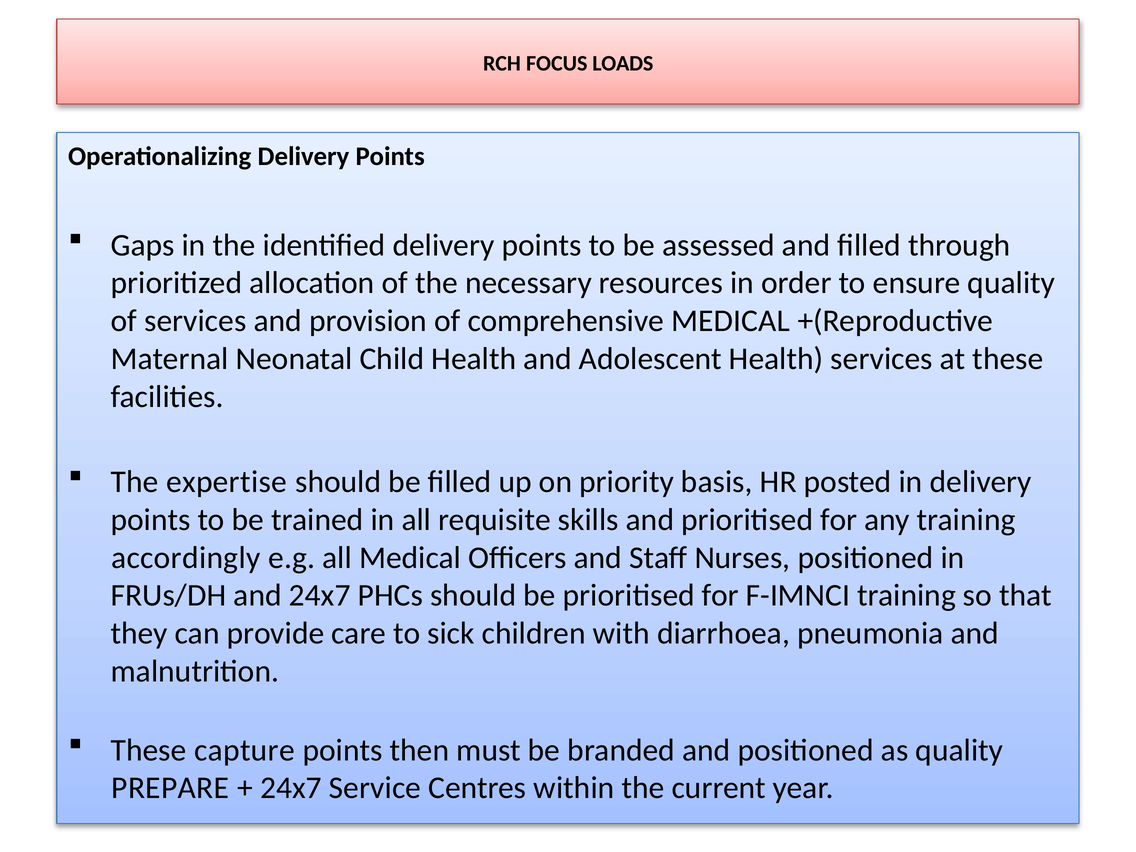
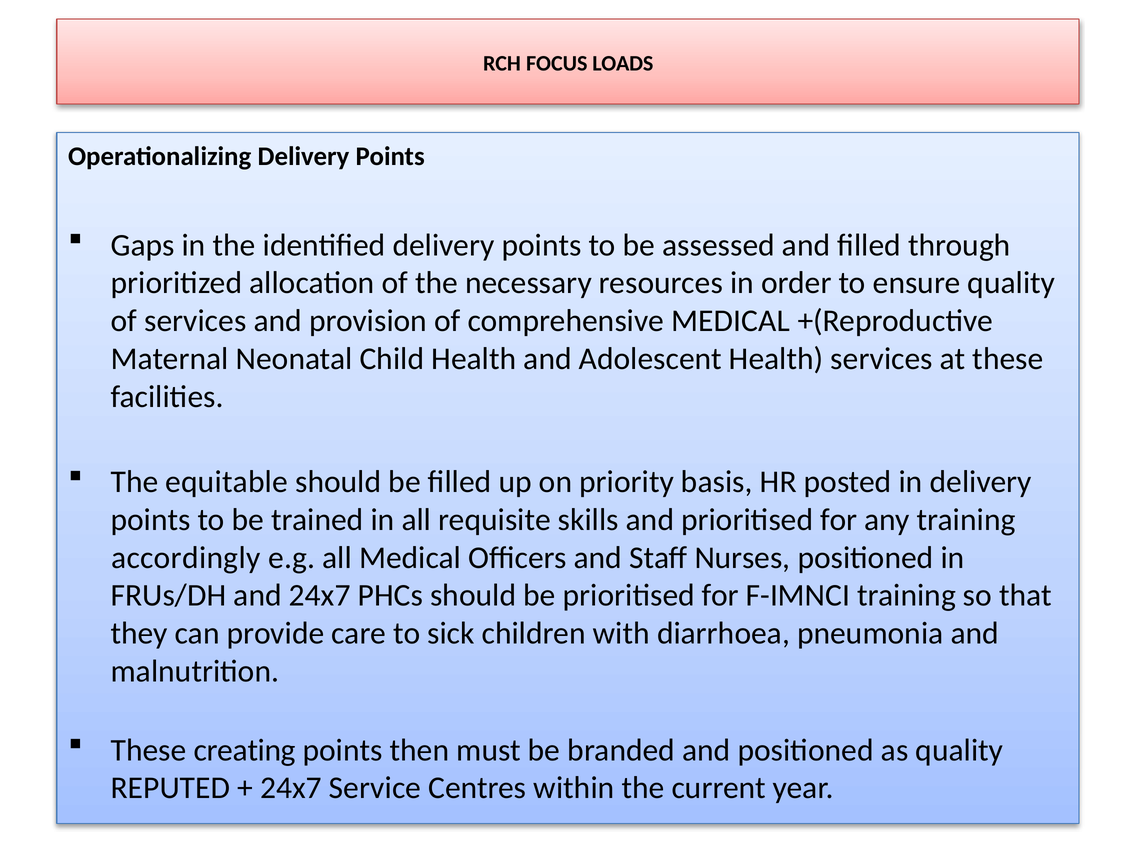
expertise: expertise -> equitable (227, 482)
capture: capture -> creating (245, 750)
PREPARE: PREPARE -> REPUTED (170, 788)
